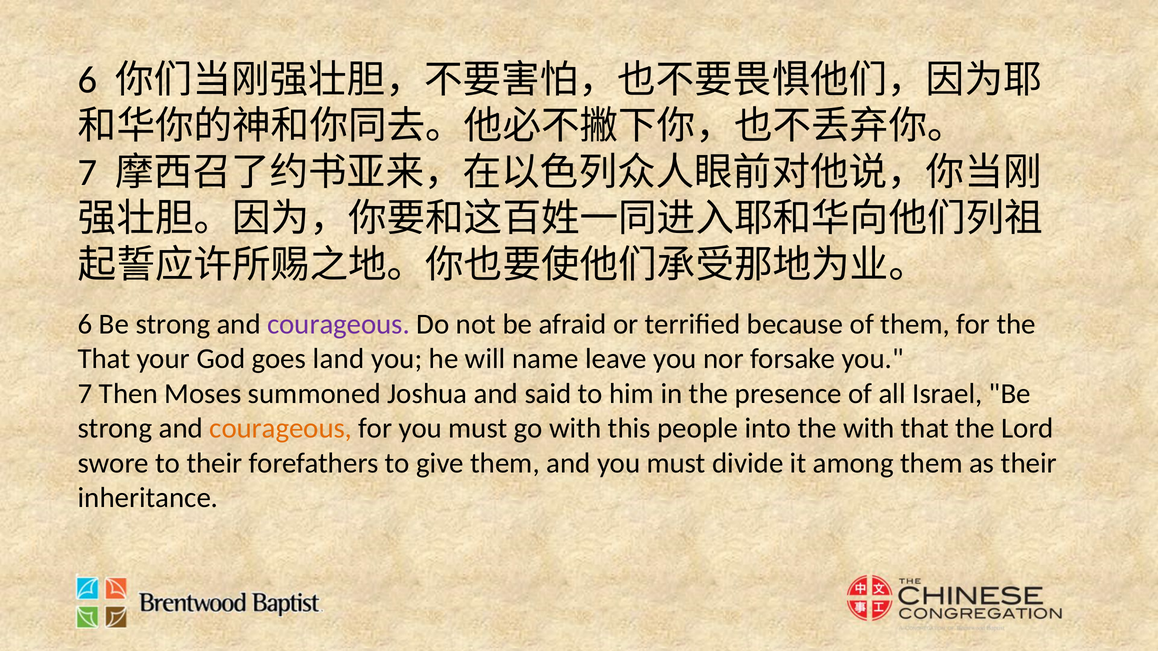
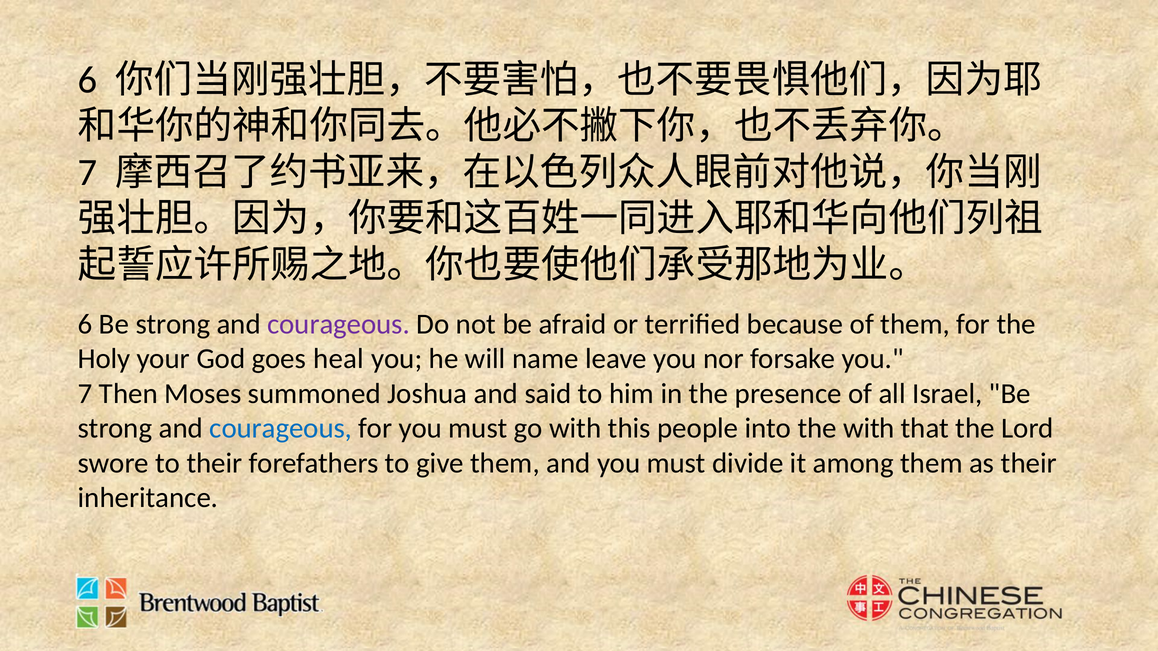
That: That -> Holy (104, 359)
land: land -> heal (339, 359)
courageous colour: orange -> blue (281, 429)
